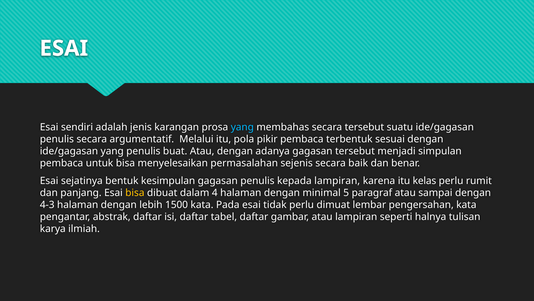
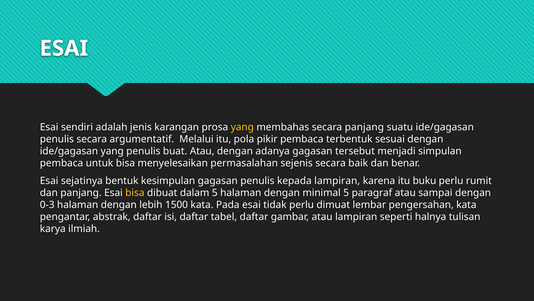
yang colour: light blue -> yellow (242, 127)
secara tersebut: tersebut -> panjang (364, 127)
kelas: kelas -> buku (424, 180)
dalam 4: 4 -> 5 (215, 192)
4-3: 4-3 -> 0-3 (47, 204)
